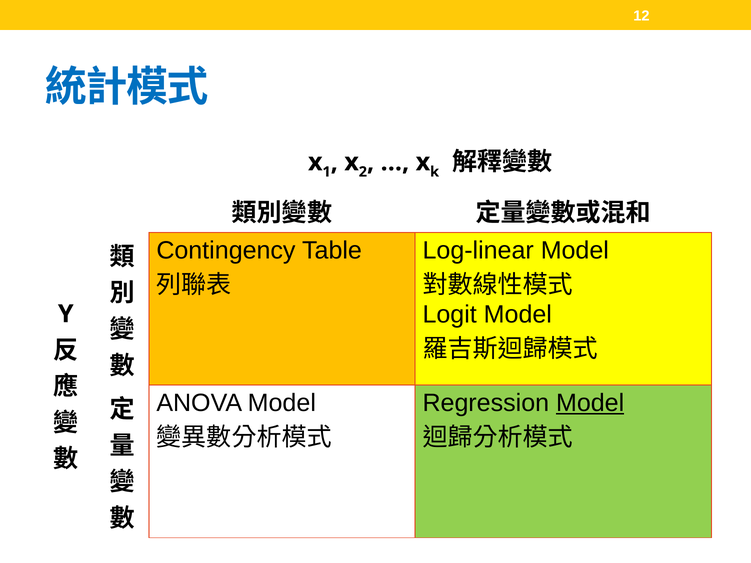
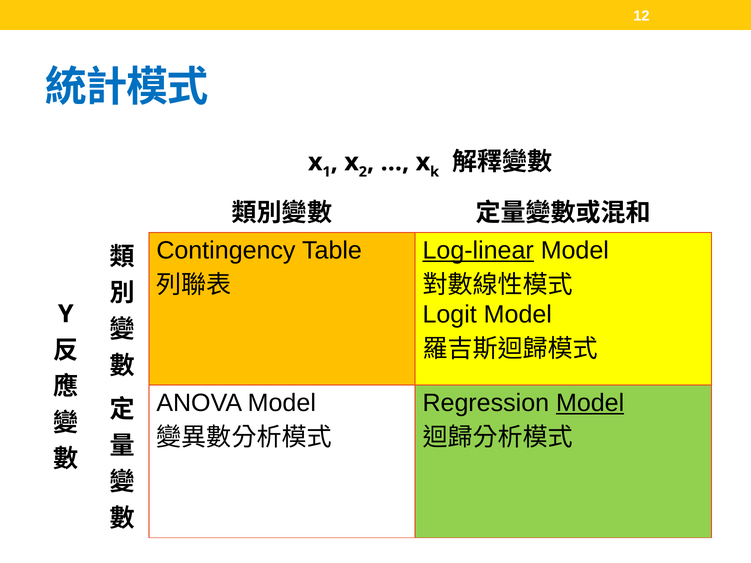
Log-linear underline: none -> present (478, 251)
